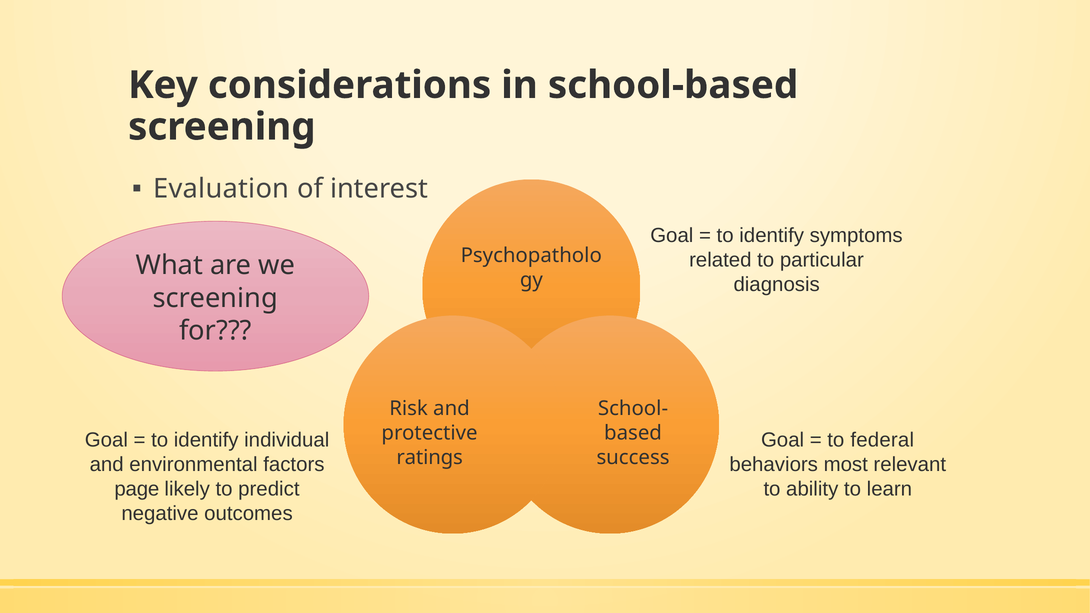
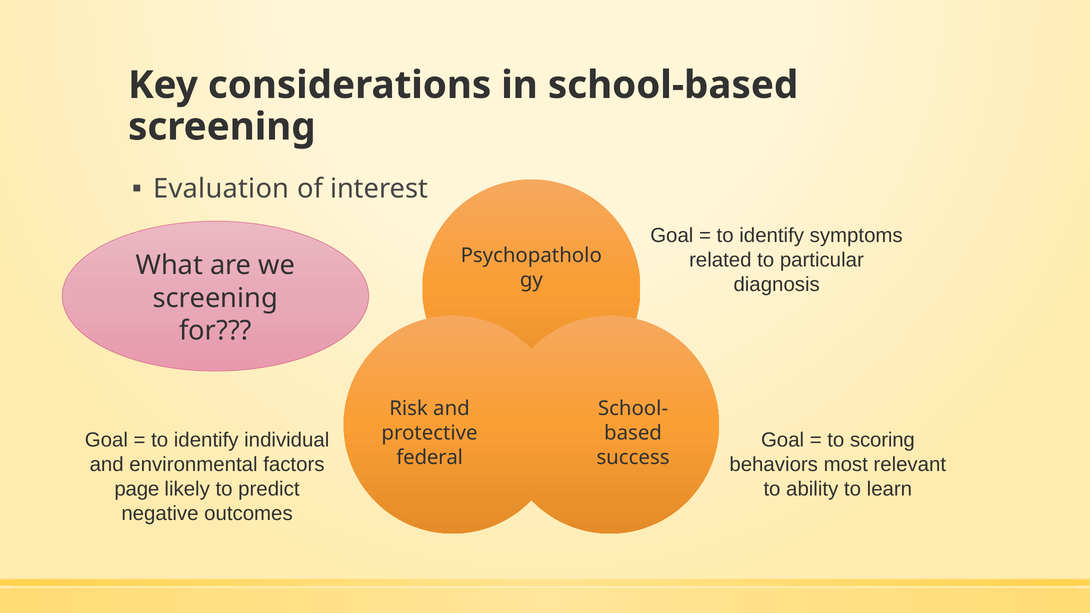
federal: federal -> scoring (882, 440)
ratings: ratings -> federal (430, 458)
